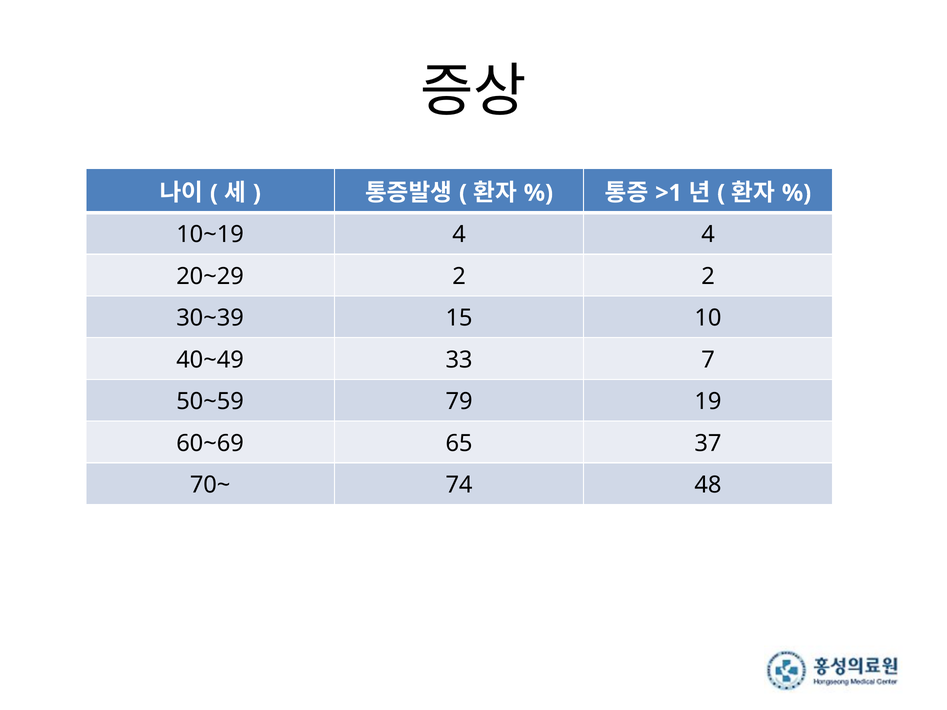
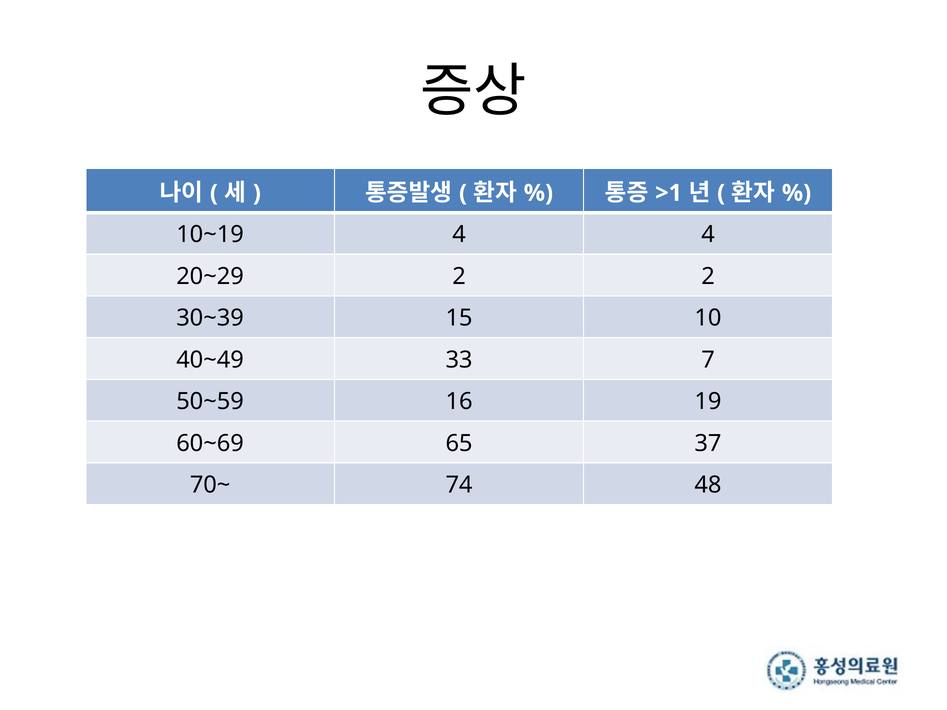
79: 79 -> 16 (459, 402)
